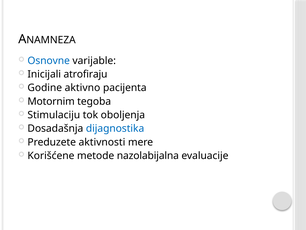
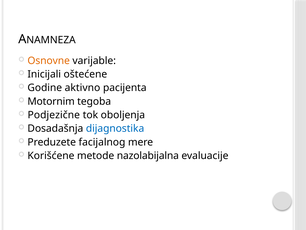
Osnovne colour: blue -> orange (49, 61)
atrofiraju: atrofiraju -> oštećene (85, 74)
Stimulaciju: Stimulaciju -> Podjezične (54, 115)
aktivnosti: aktivnosti -> facijalnog (102, 142)
